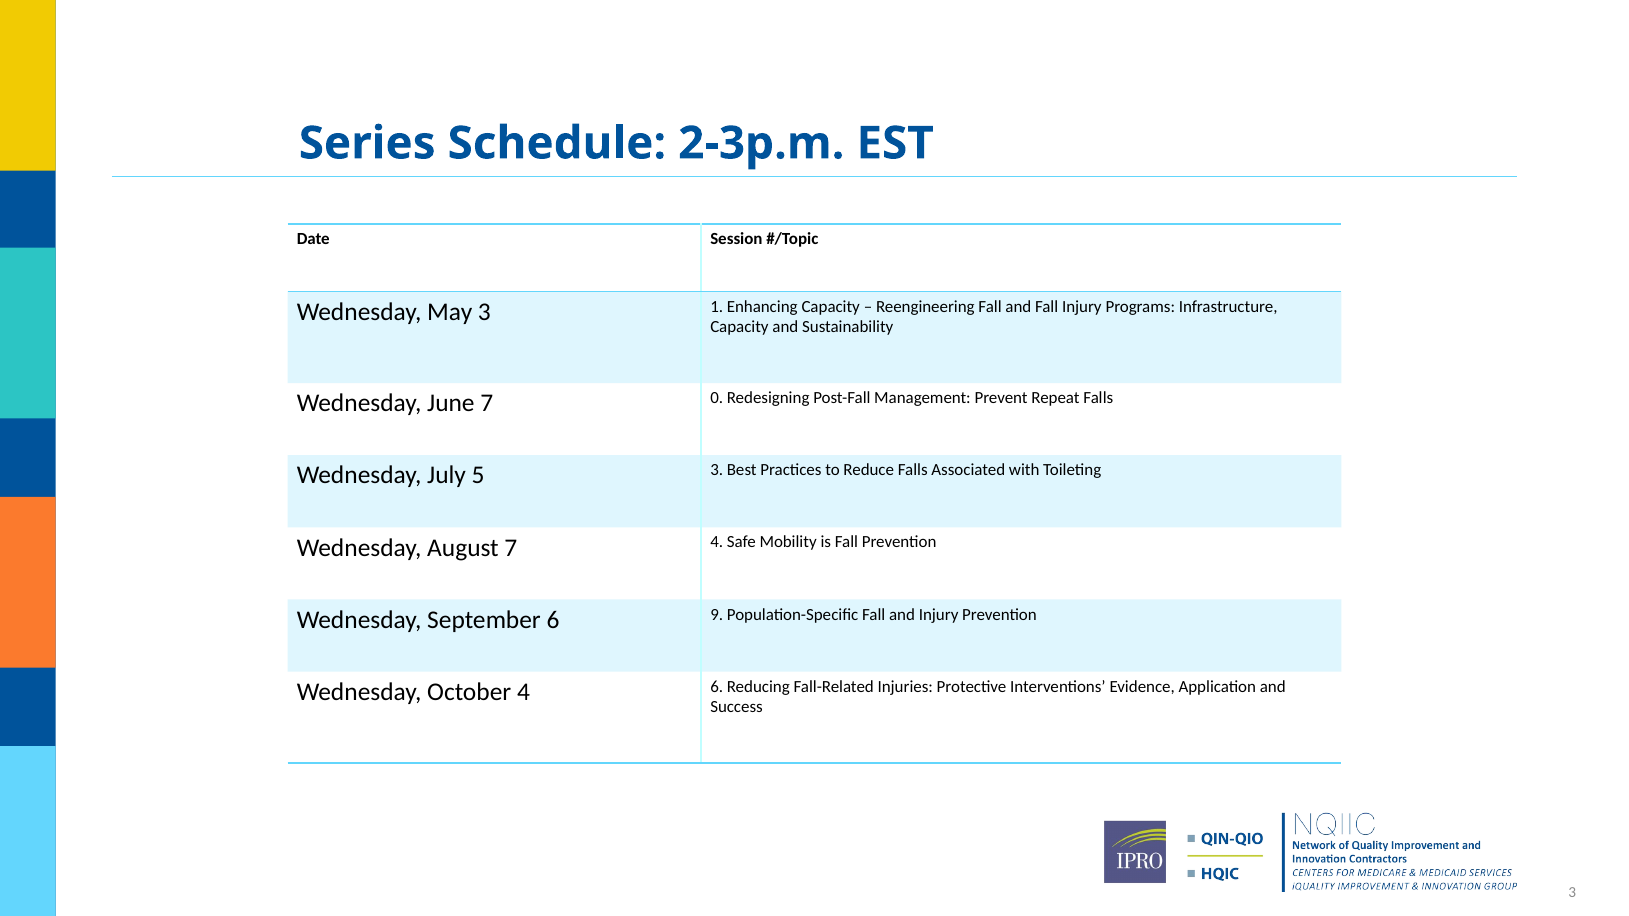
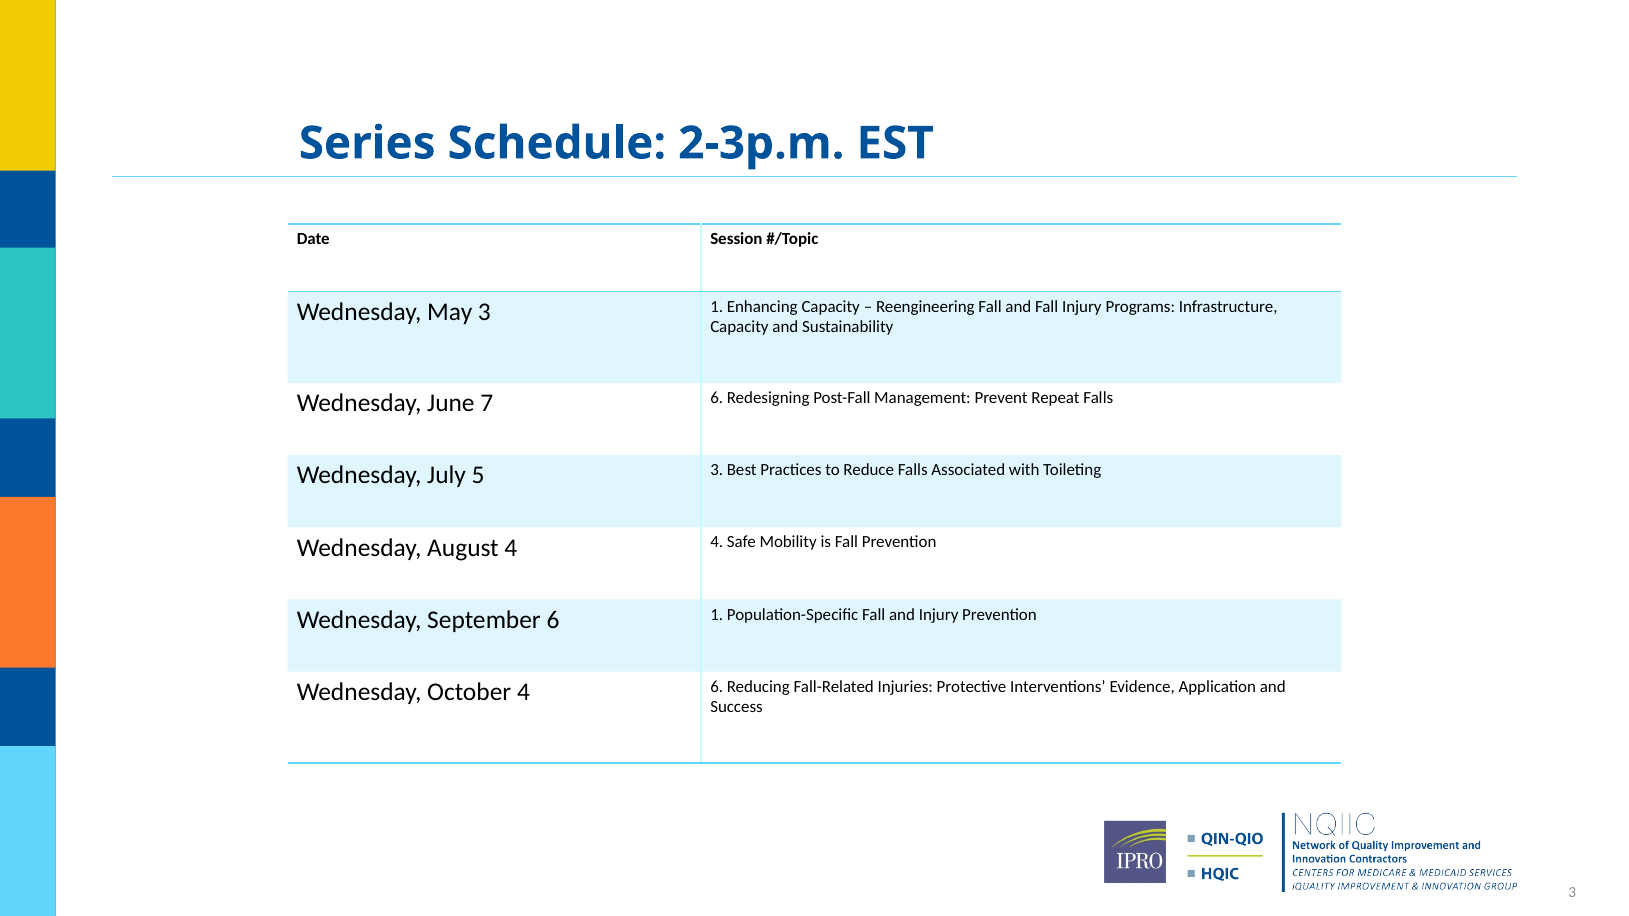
7 0: 0 -> 6 (717, 398)
August 7: 7 -> 4 (511, 548)
6 9: 9 -> 1 (717, 615)
